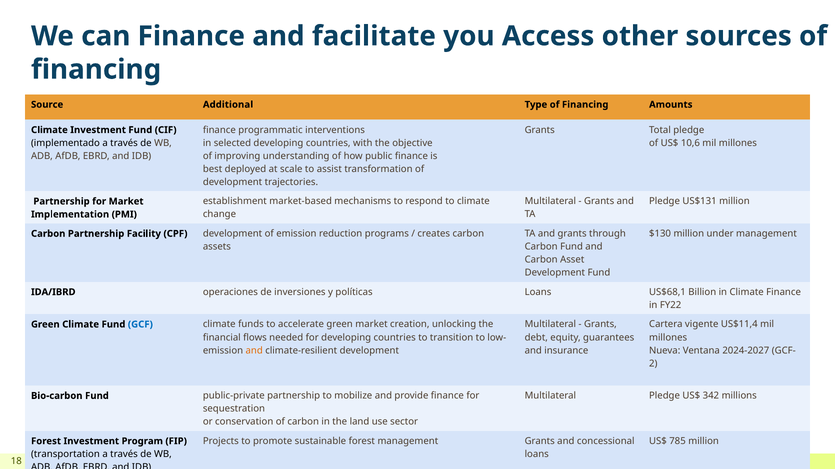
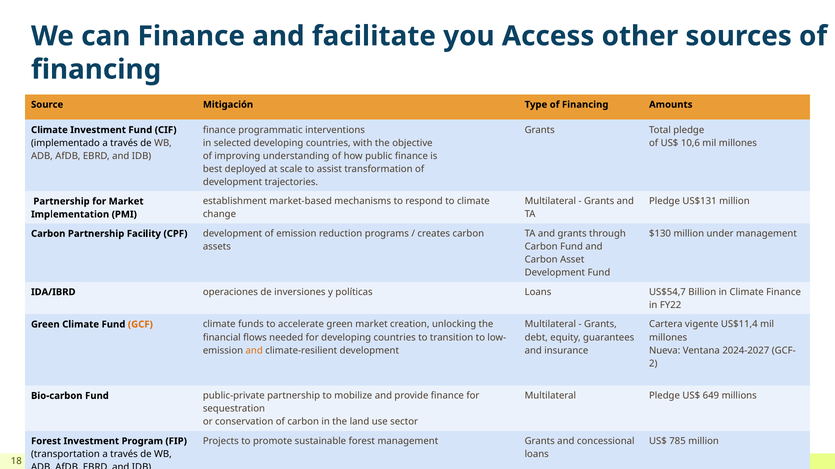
Additional: Additional -> Mitigación (228, 105)
US$68,1: US$68,1 -> US$54,7 (667, 292)
GCF colour: blue -> orange (140, 325)
342: 342 -> 649 (711, 396)
